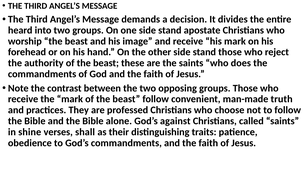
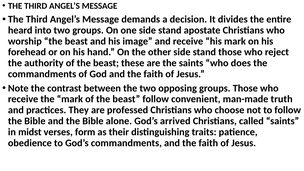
against: against -> arrived (175, 121)
shine: shine -> midst (30, 132)
shall: shall -> form (85, 132)
